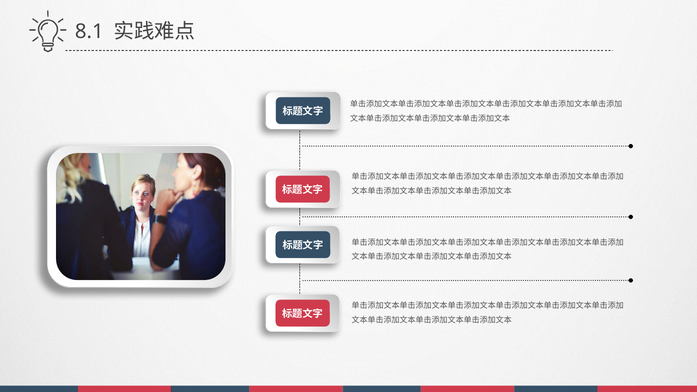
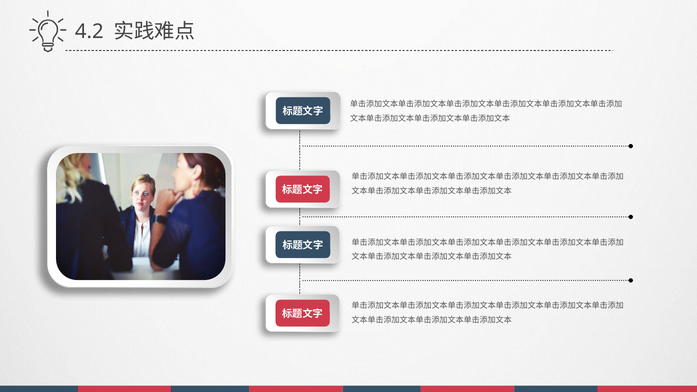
8.1: 8.1 -> 4.2 (89, 32)
